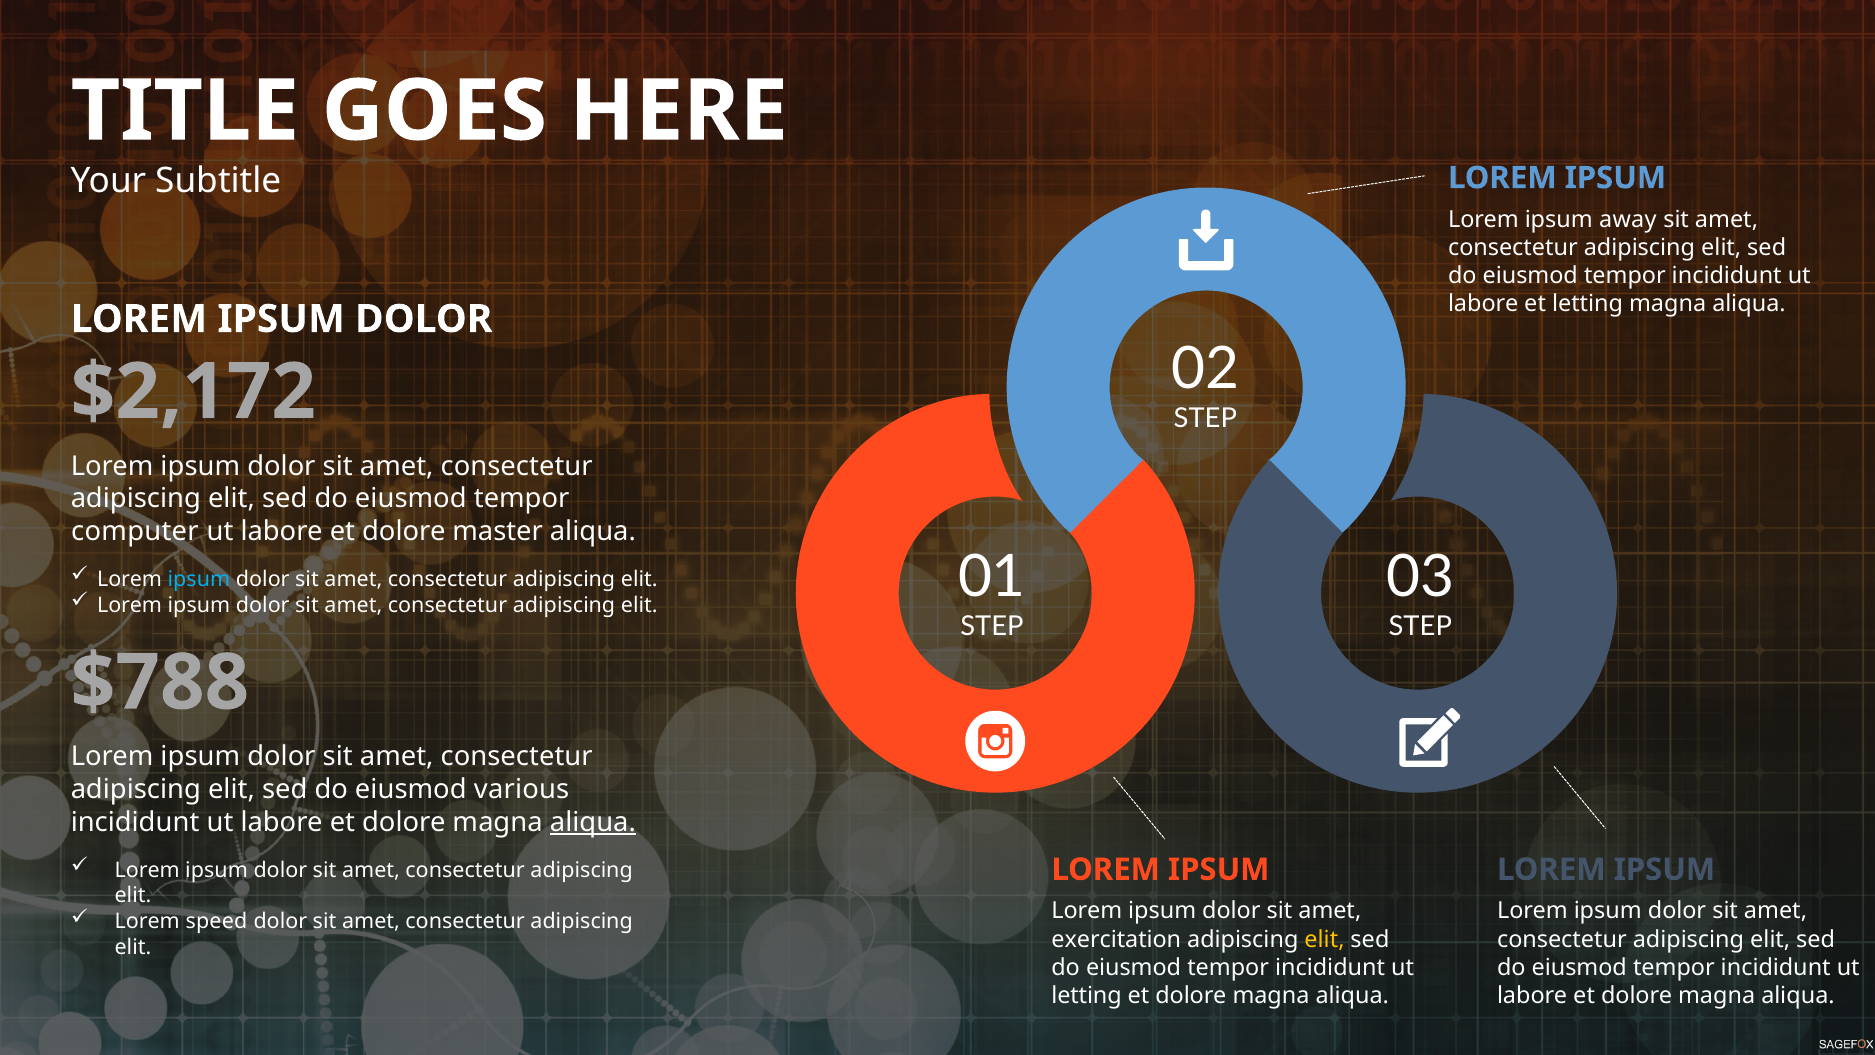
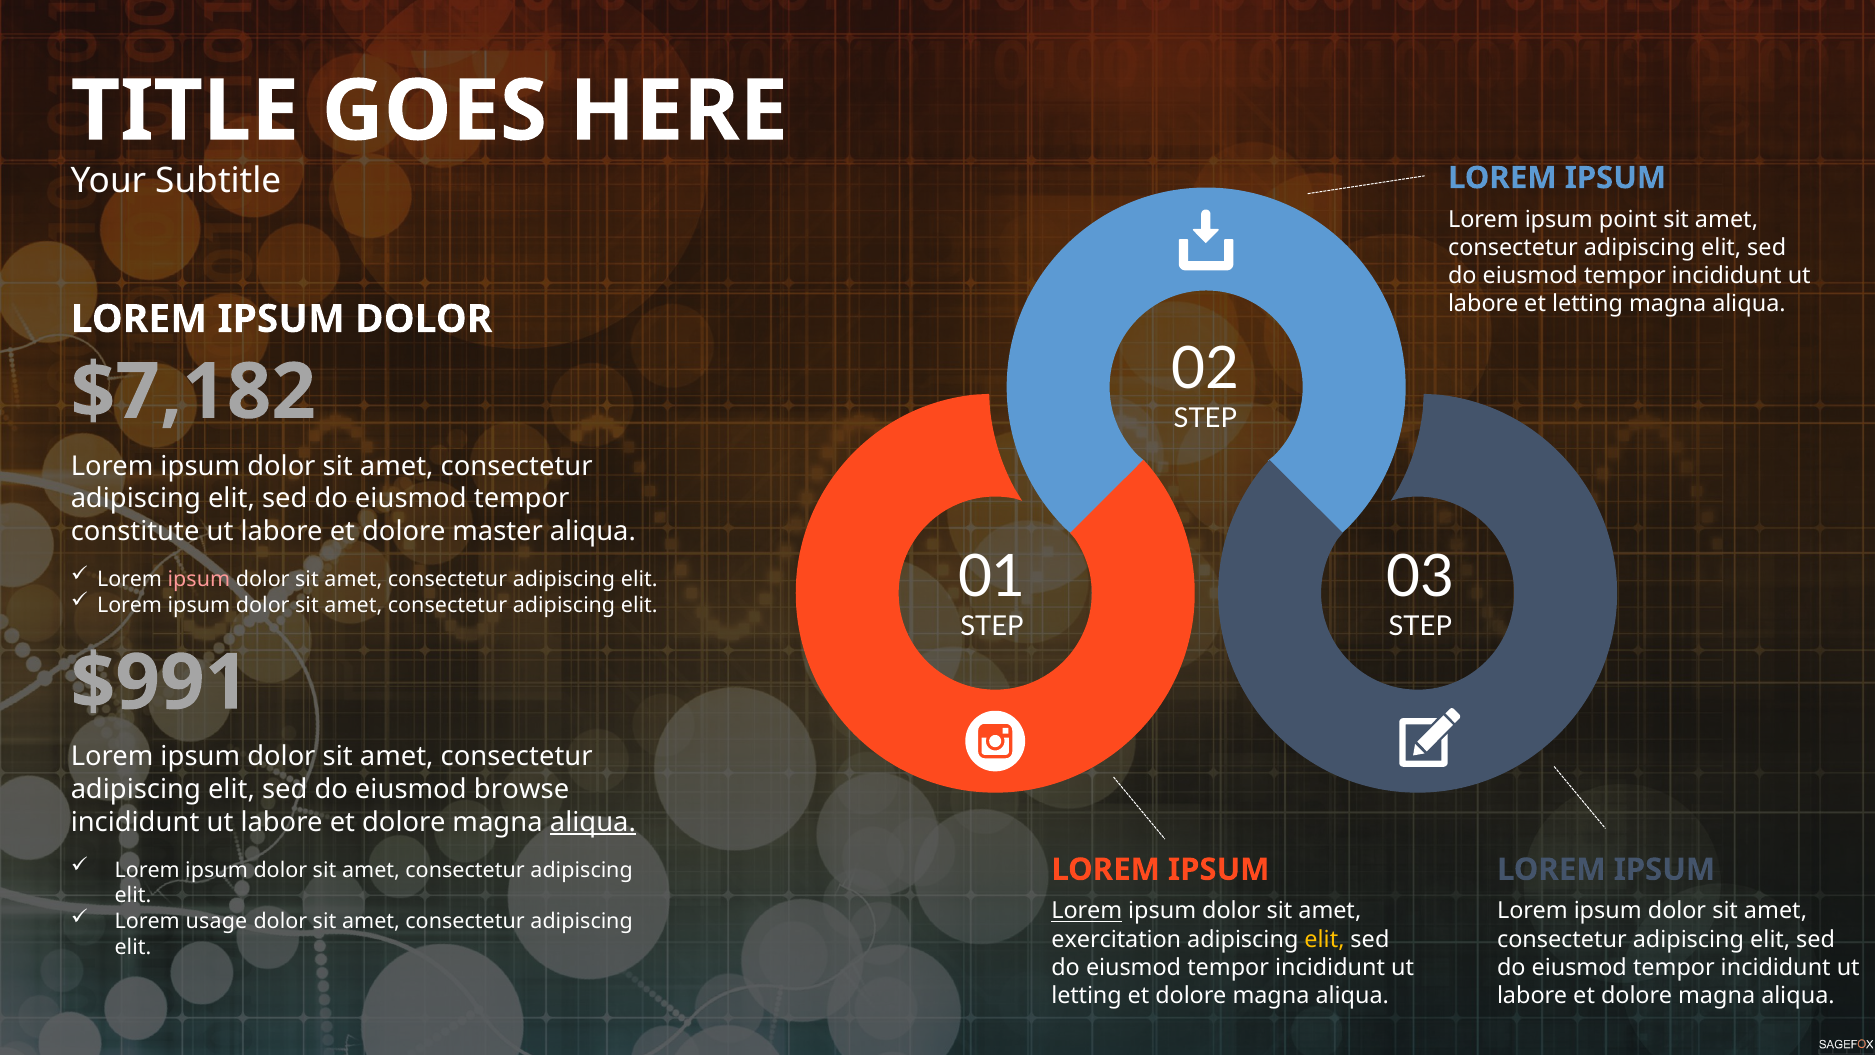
away: away -> point (1628, 219)
$2,172: $2,172 -> $7,182 (193, 392)
computer: computer -> constitute (135, 531)
ipsum colour: light blue -> pink (199, 579)
$788: $788 -> $991 (160, 683)
various: various -> browse (522, 789)
Lorem underline: none -> present (1087, 911)
speed: speed -> usage (216, 921)
